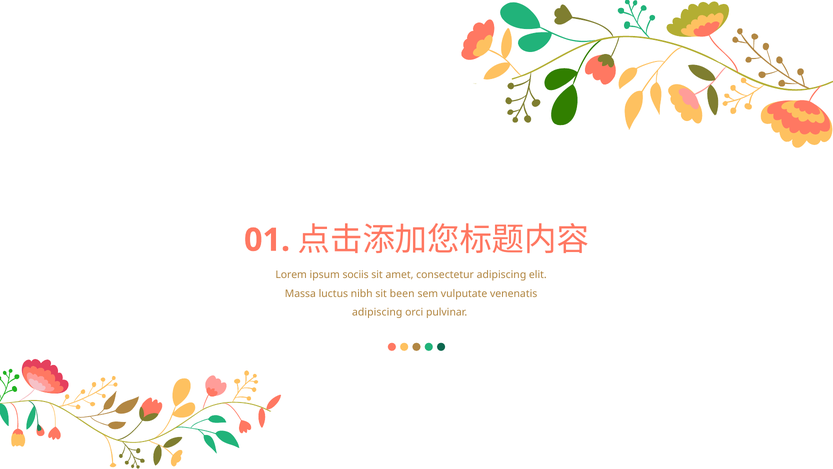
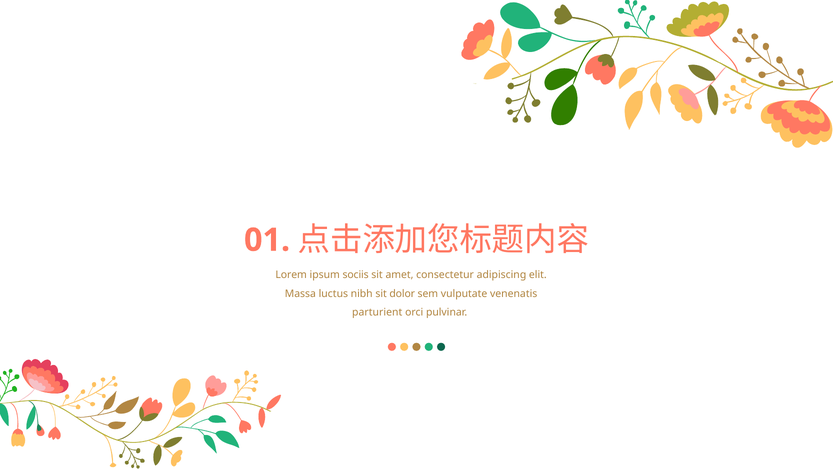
been: been -> dolor (402, 293)
adipiscing: adipiscing -> parturient (377, 312)
